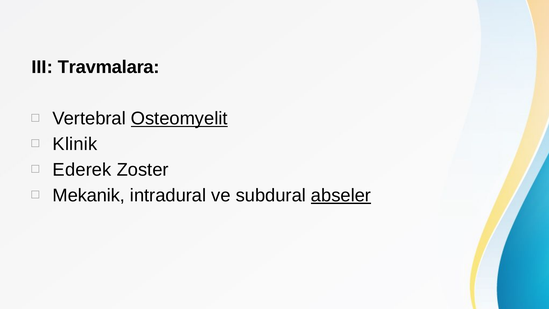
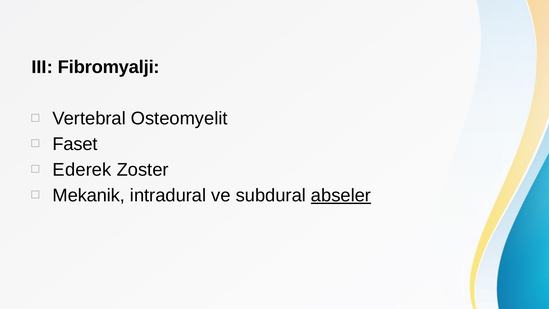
Travmalara: Travmalara -> Fibromyalji (109, 67)
Osteomyelit underline: present -> none (179, 118)
Klinik: Klinik -> Faset (75, 144)
